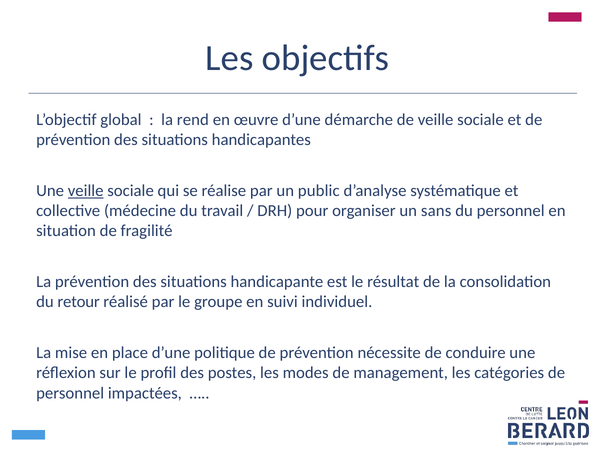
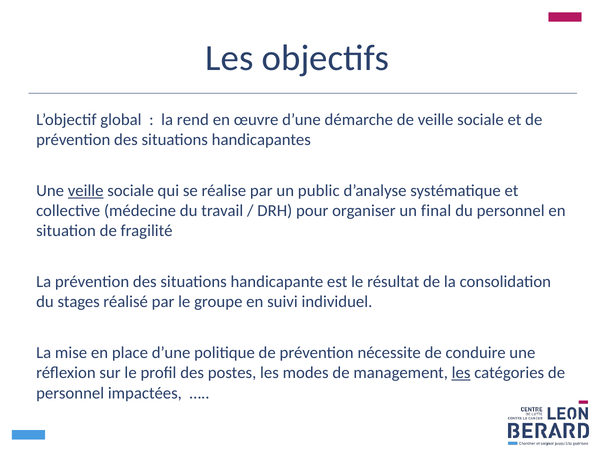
sans: sans -> final (436, 211)
retour: retour -> stages (79, 302)
les underline: none -> present (461, 373)
